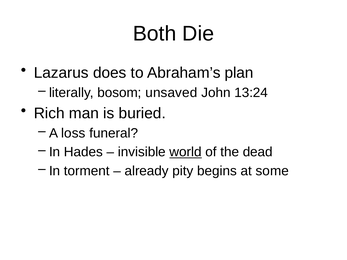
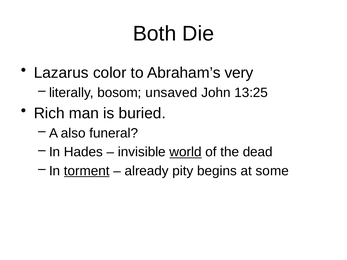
does: does -> color (110, 73)
plan: plan -> very (239, 73)
13:24: 13:24 -> 13:25 (251, 93)
loss: loss -> also (73, 133)
torment underline: none -> present (87, 171)
